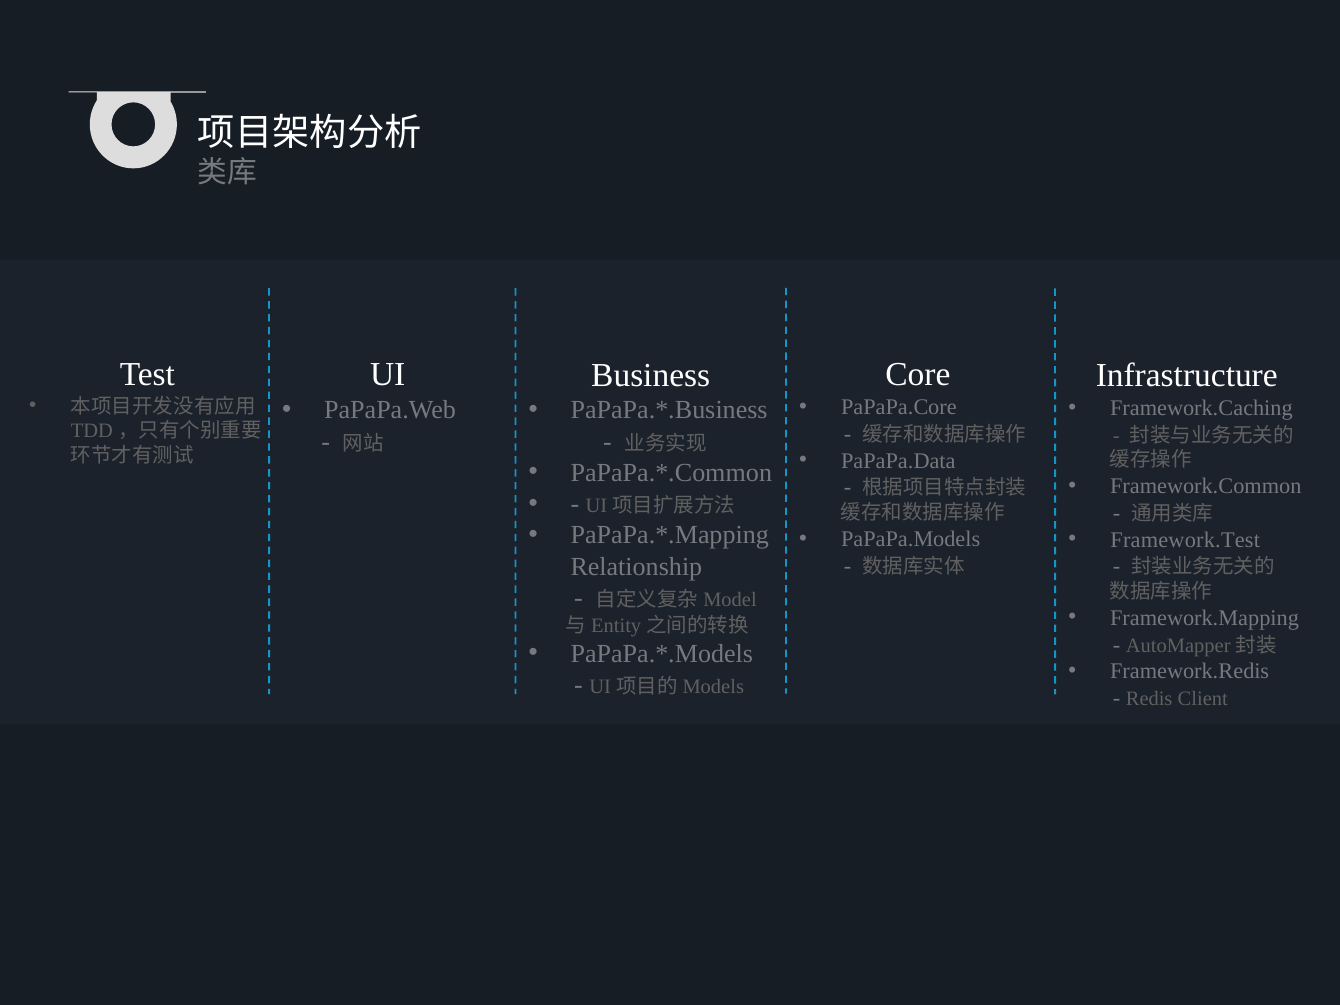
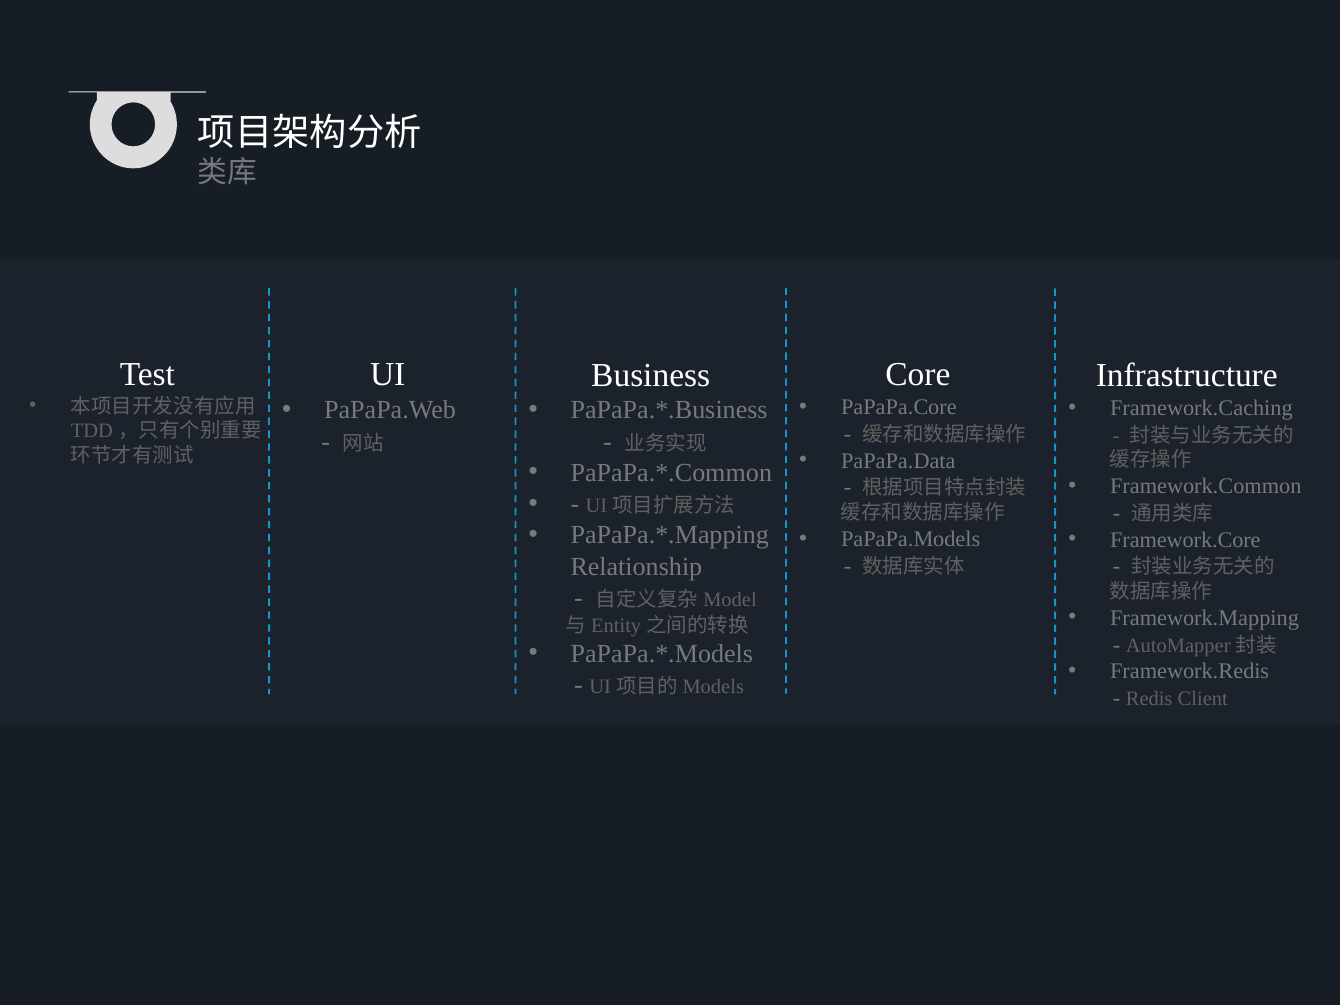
Framework.Test: Framework.Test -> Framework.Core (1185, 540)
